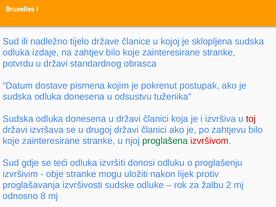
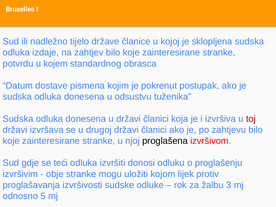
potvrdu u državi: državi -> kojem (56, 64)
proglašena colour: green -> black (165, 141)
nakon: nakon -> kojom (163, 174)
2: 2 -> 3 (229, 185)
8: 8 -> 5 (43, 196)
